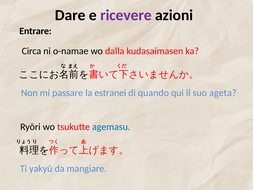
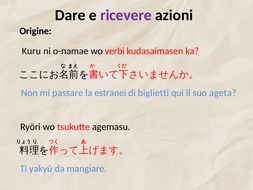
Entrare: Entrare -> Origine (35, 31)
Circa: Circa -> Kuru (31, 51)
dalla: dalla -> verbi (115, 51)
quando: quando -> biglietti (153, 93)
agemasu colour: blue -> black (111, 127)
